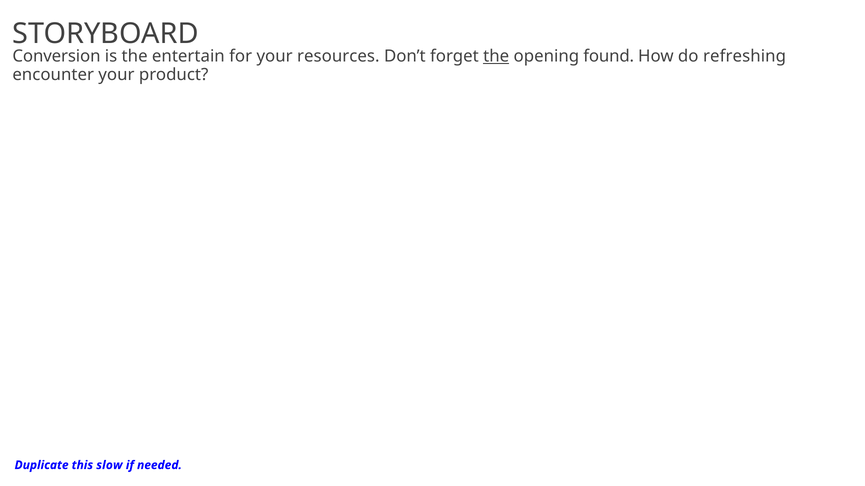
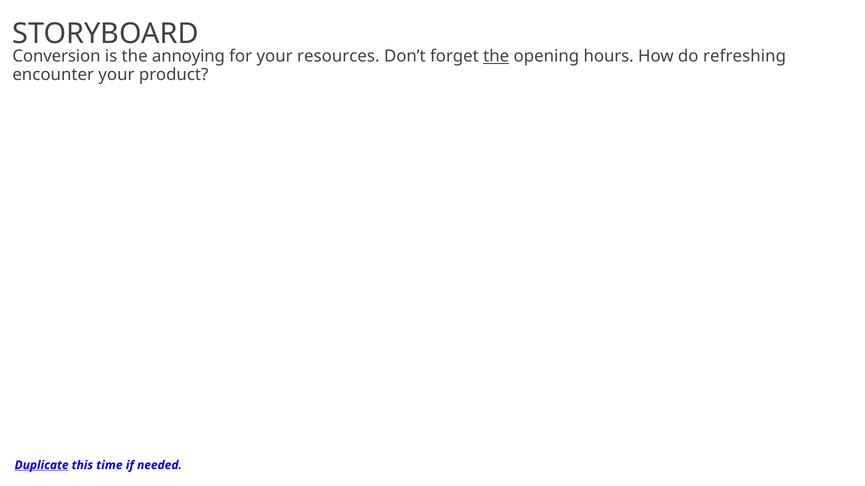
entertain: entertain -> annoying (188, 56)
found: found -> hours (609, 56)
Duplicate underline: none -> present (42, 466)
slow: slow -> time (109, 466)
